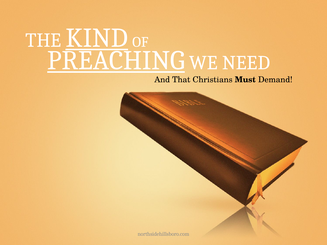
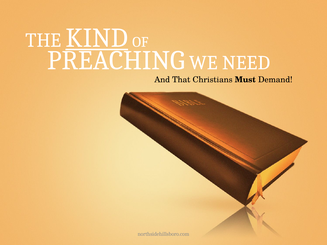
PREACHING underline: present -> none (116, 60)
